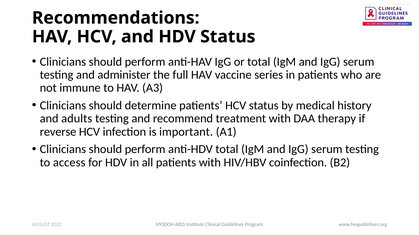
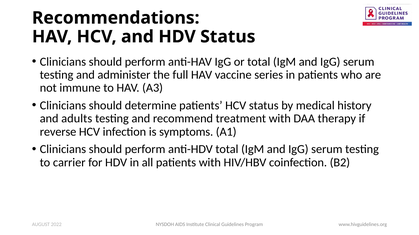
important: important -> symptoms (186, 132)
access: access -> carrier (69, 163)
